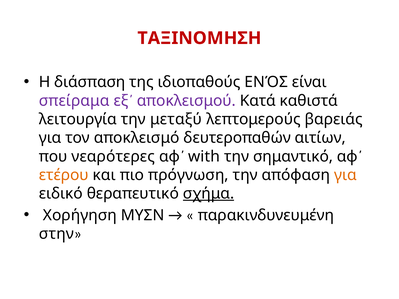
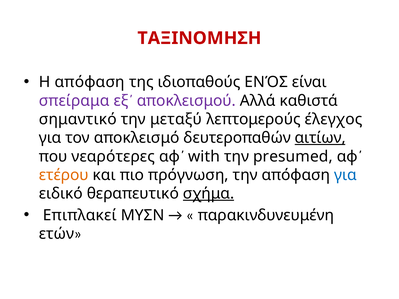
Η διάσπαση: διάσπαση -> απόφαση (90, 82)
Κατά: Κατά -> Αλλά (258, 101)
λειτουργία: λειτουργία -> σημαντικό (78, 119)
βαρειάς: βαρειάς -> έλεγχος (334, 119)
αιτίων underline: none -> present (320, 138)
σημαντικό: σημαντικό -> presumed (293, 157)
για colour: orange -> blue (345, 175)
Χορήγηση: Χορήγηση -> Επιπλακεί (80, 215)
στην: στην -> ετών (56, 234)
